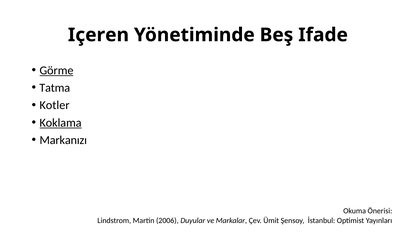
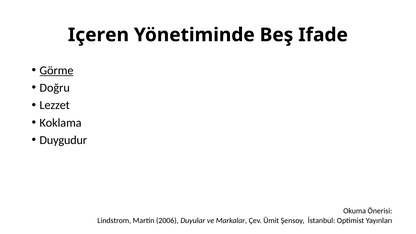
Tatma: Tatma -> Doğru (55, 88)
Kotler: Kotler -> Lezzet (55, 105)
Koklama underline: present -> none (61, 123)
Markanızı: Markanızı -> Duygudur (63, 140)
